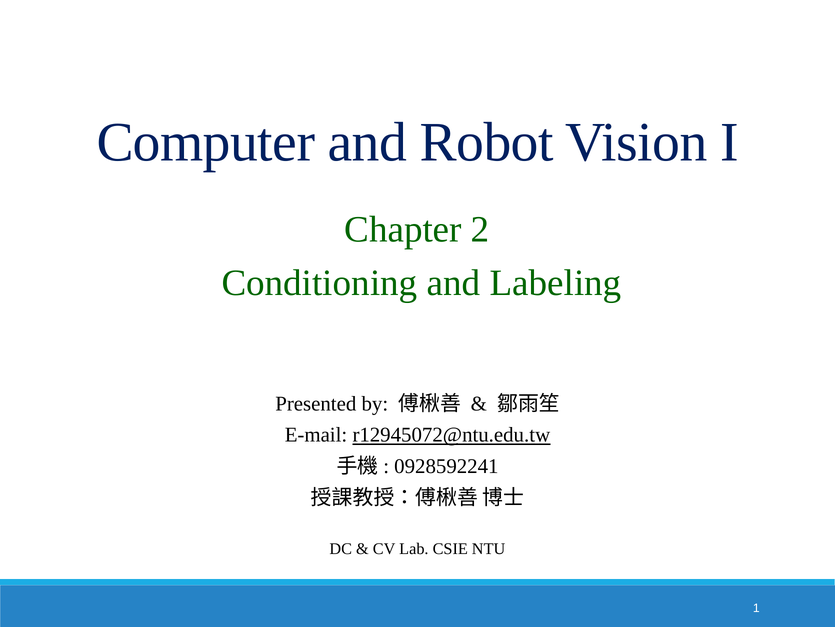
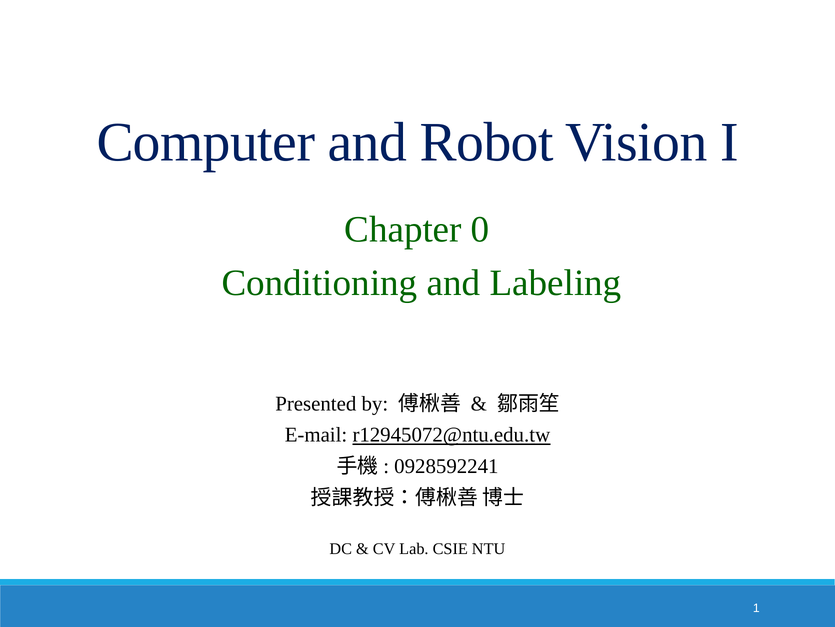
2: 2 -> 0 (480, 229)
